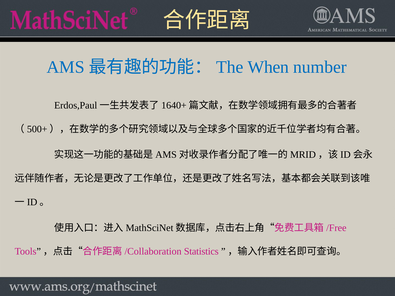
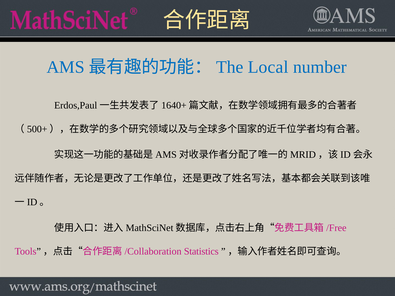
When: When -> Local (268, 67)
